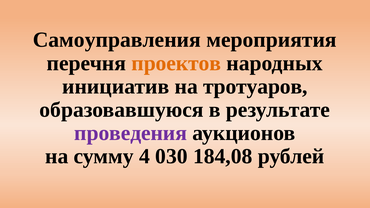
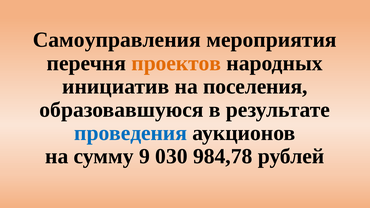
тротуаров: тротуаров -> поселения (255, 87)
проведения colour: purple -> blue (131, 133)
4: 4 -> 9 (144, 156)
184,08: 184,08 -> 984,78 (223, 156)
